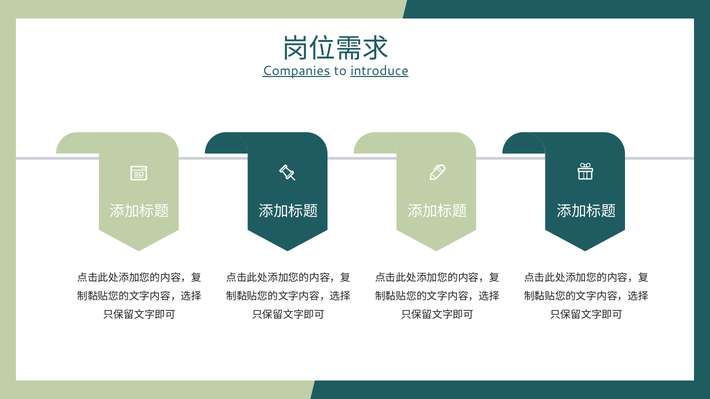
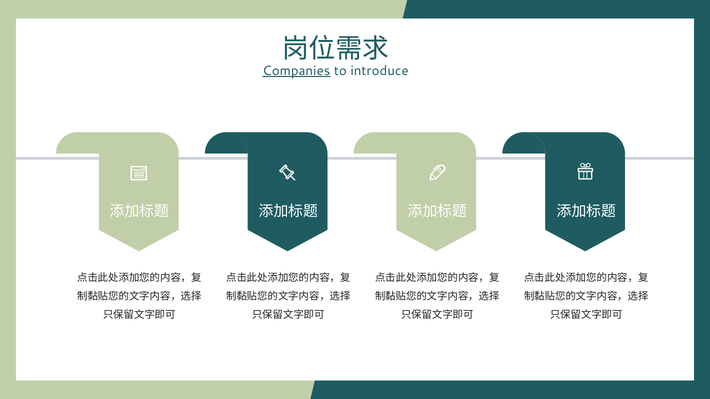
introduce underline: present -> none (380, 71)
